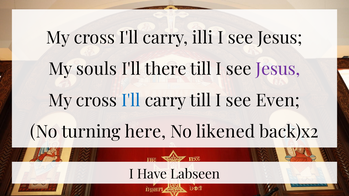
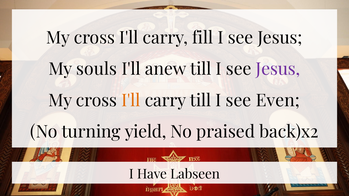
illi: illi -> fill (203, 38)
there: there -> anew (166, 69)
I'll colour: blue -> orange (131, 101)
here: here -> yield (146, 132)
likened: likened -> praised (226, 132)
